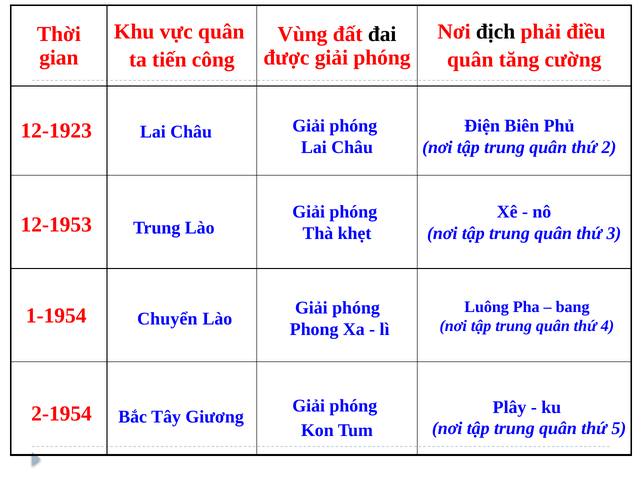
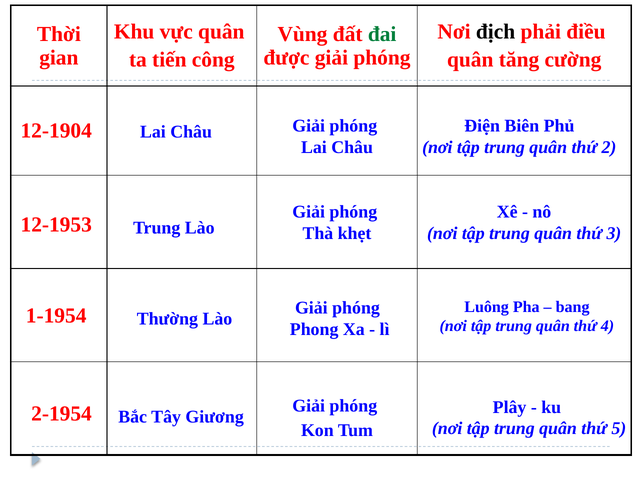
đai colour: black -> green (382, 34)
12-1923: 12-1923 -> 12-1904 (56, 131)
Chuyển: Chuyển -> Thường (167, 319)
